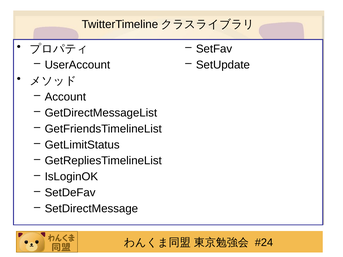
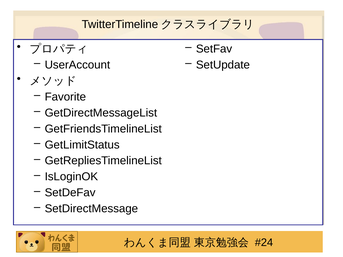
Account: Account -> Favorite (65, 97)
